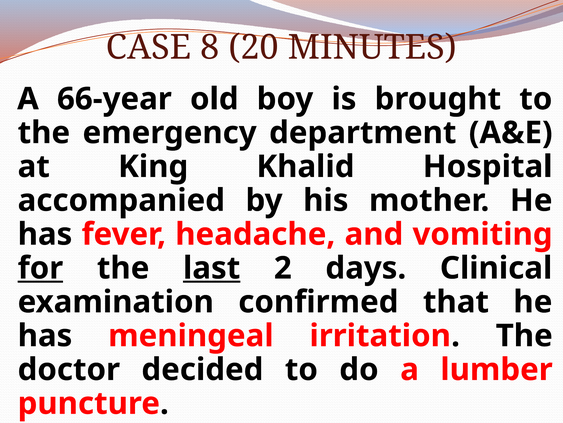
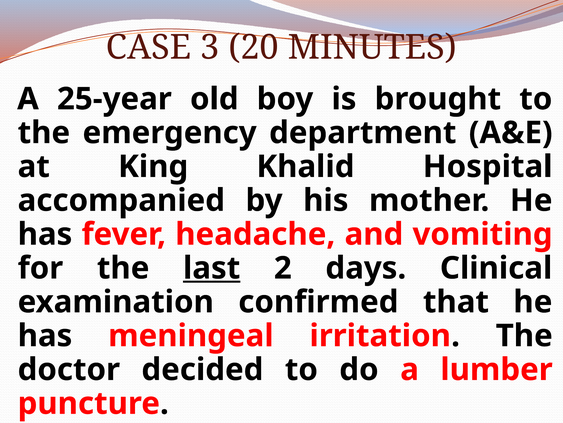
8: 8 -> 3 (210, 47)
66-year: 66-year -> 25-year (114, 99)
for underline: present -> none (40, 268)
